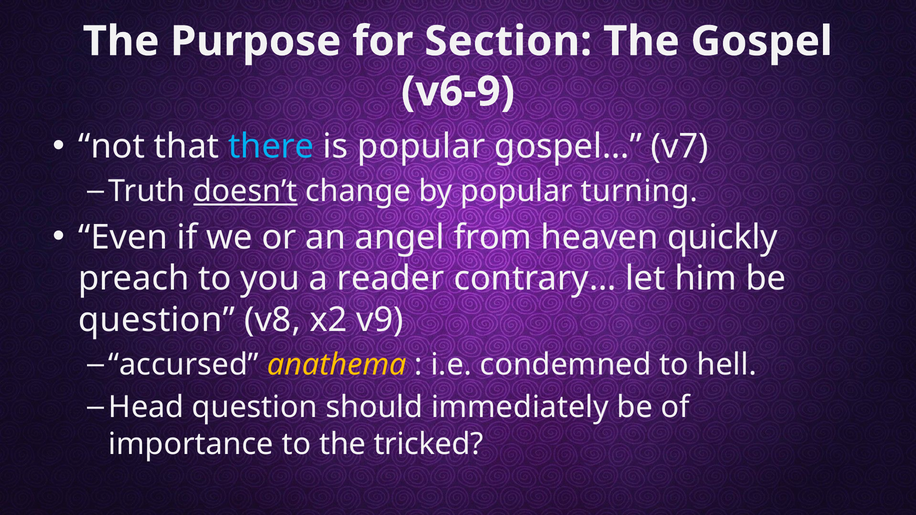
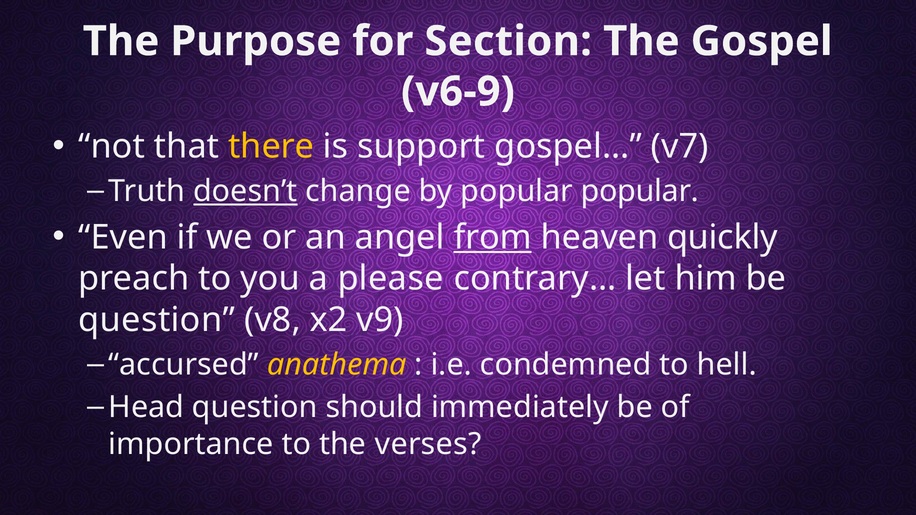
there colour: light blue -> yellow (271, 147)
is popular: popular -> support (421, 147)
popular turning: turning -> popular (640, 191)
from underline: none -> present (493, 238)
reader: reader -> please (391, 279)
tricked: tricked -> verses (428, 444)
